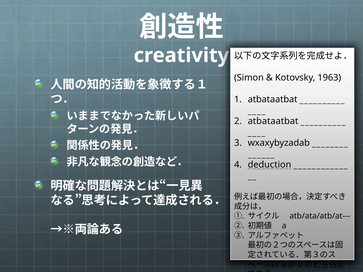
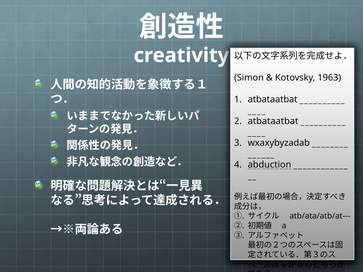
deduction: deduction -> abduction (270, 165)
